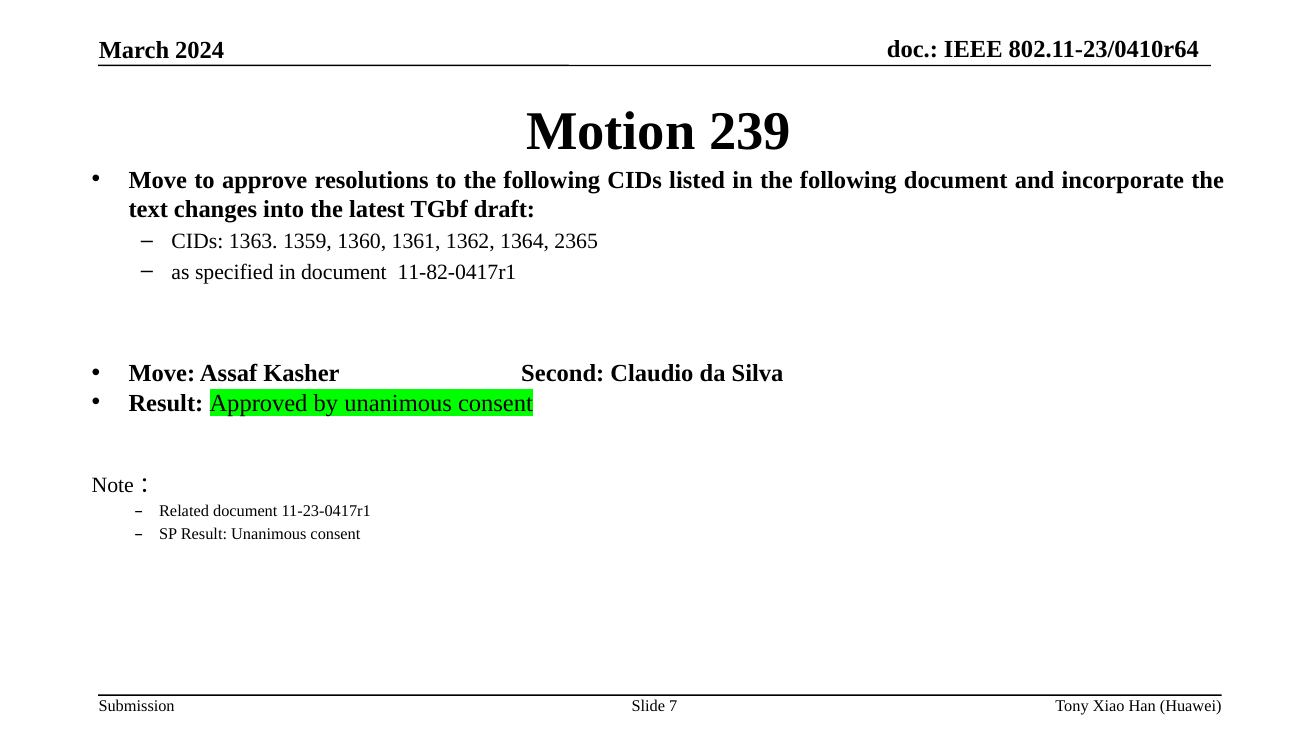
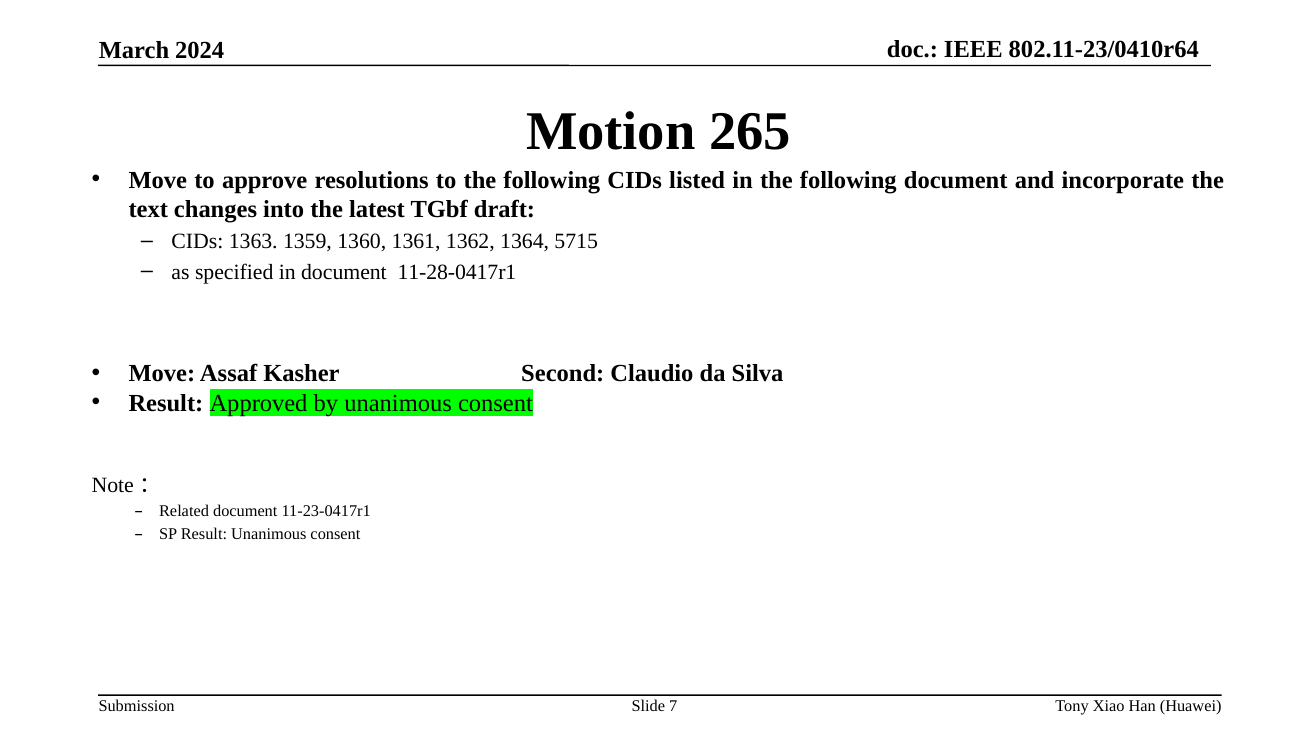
239: 239 -> 265 (750, 131)
2365: 2365 -> 5715 (576, 242)
11-82-0417r1: 11-82-0417r1 -> 11-28-0417r1 (457, 272)
